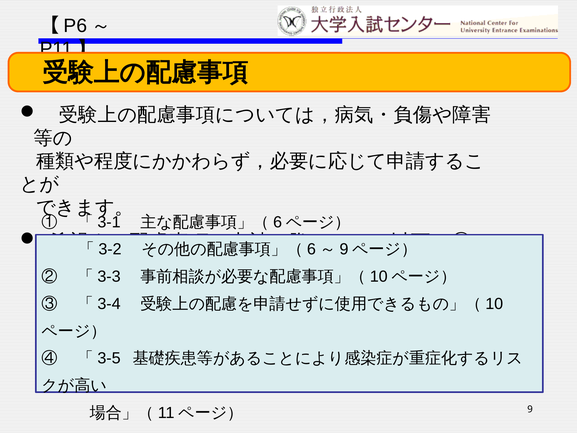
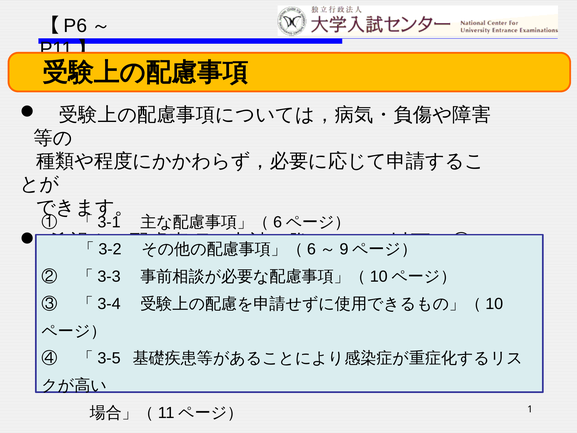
9: 9 -> 1 (530, 409)
